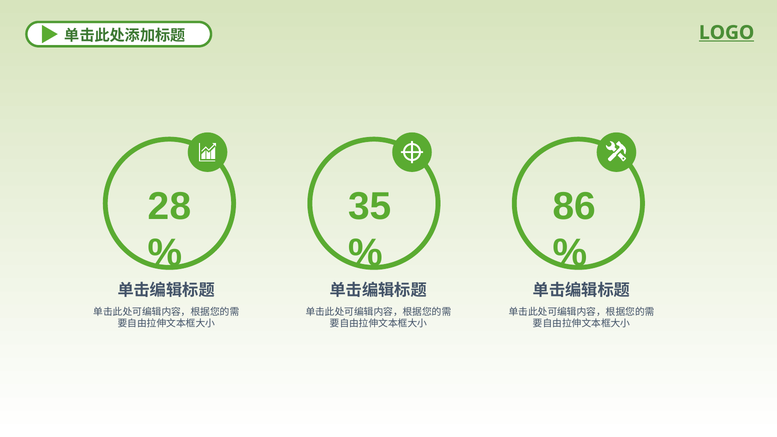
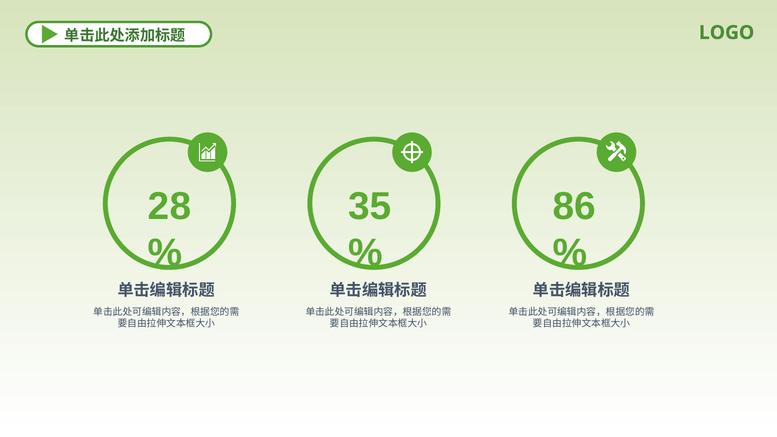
LOGO underline: present -> none (727, 33)
